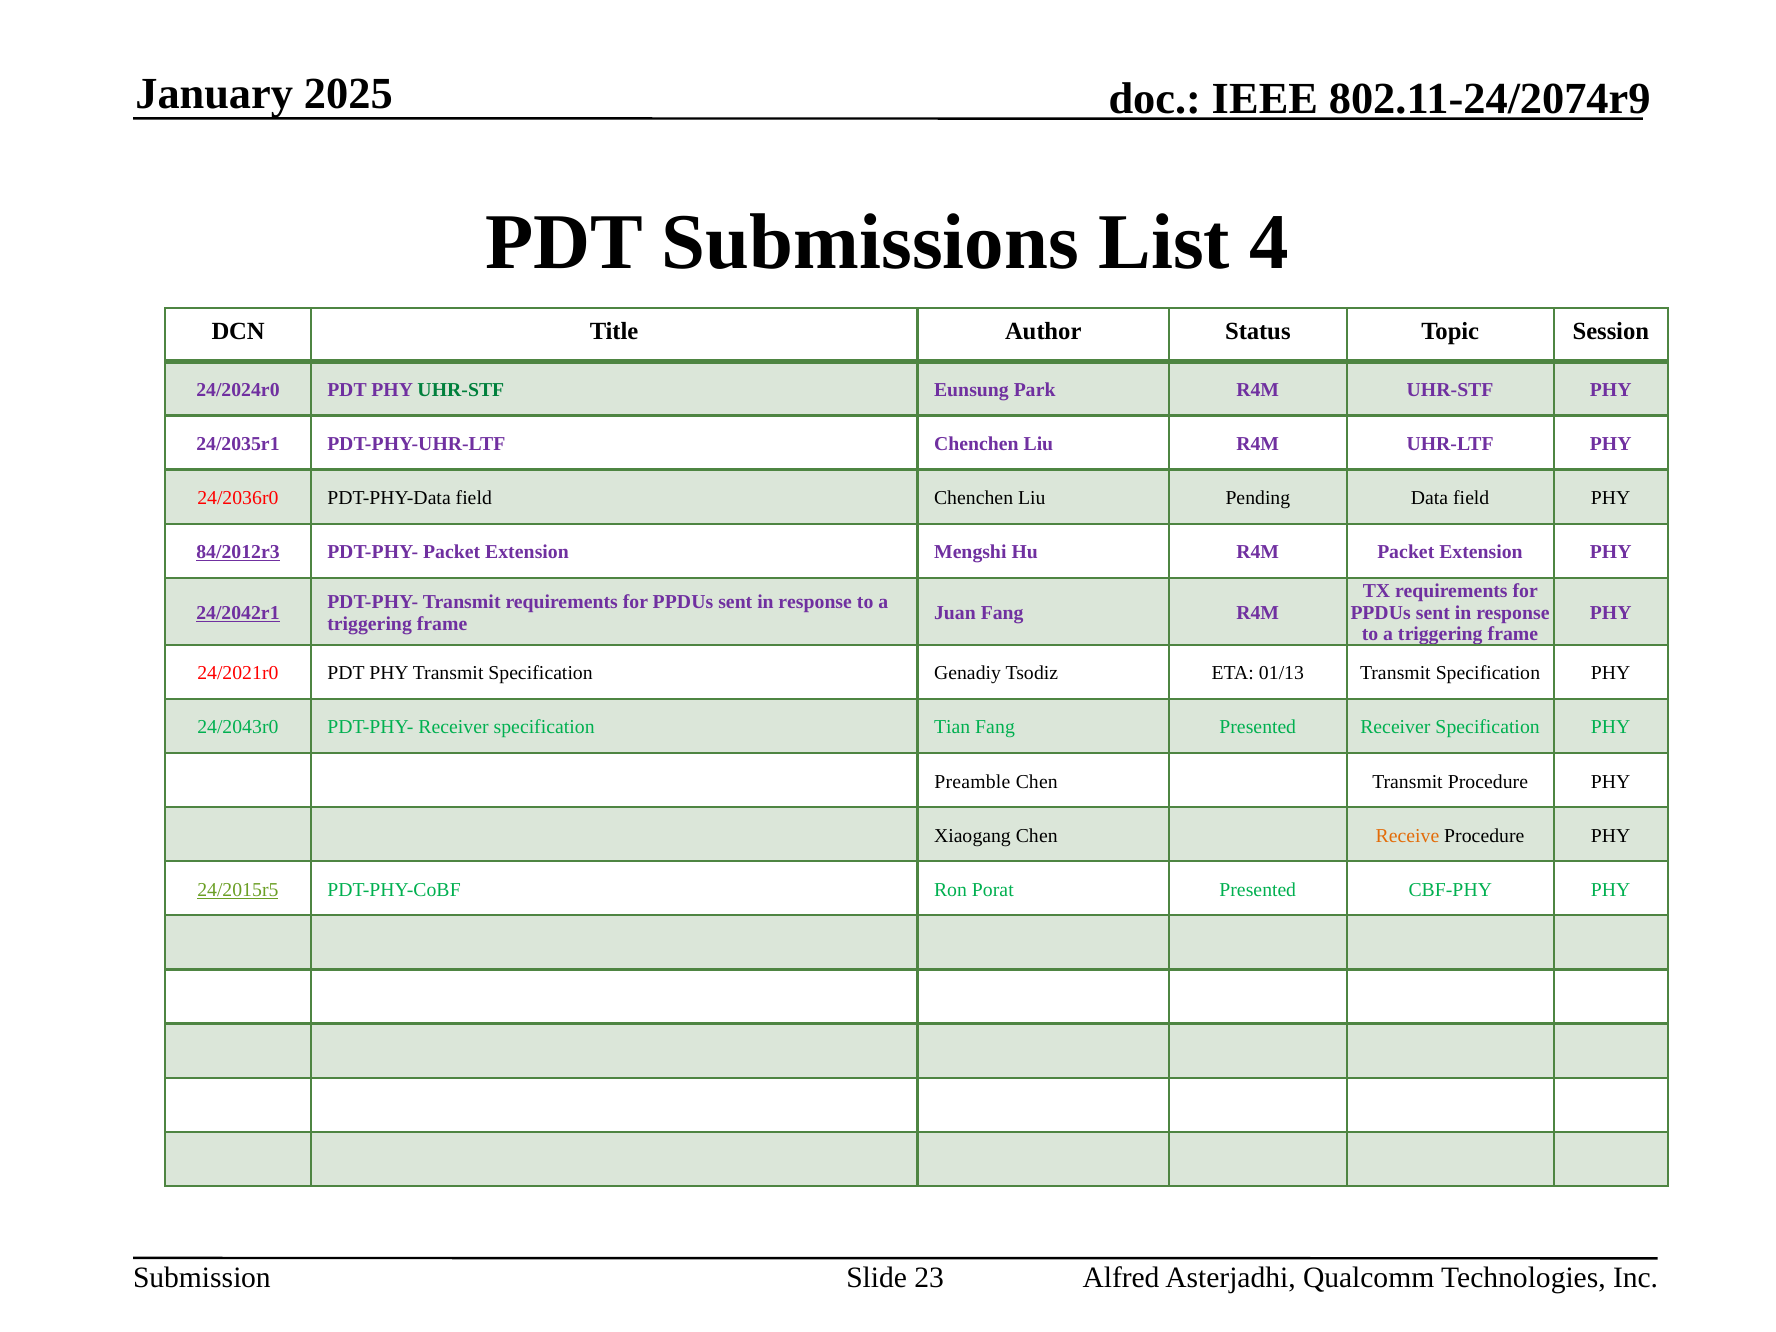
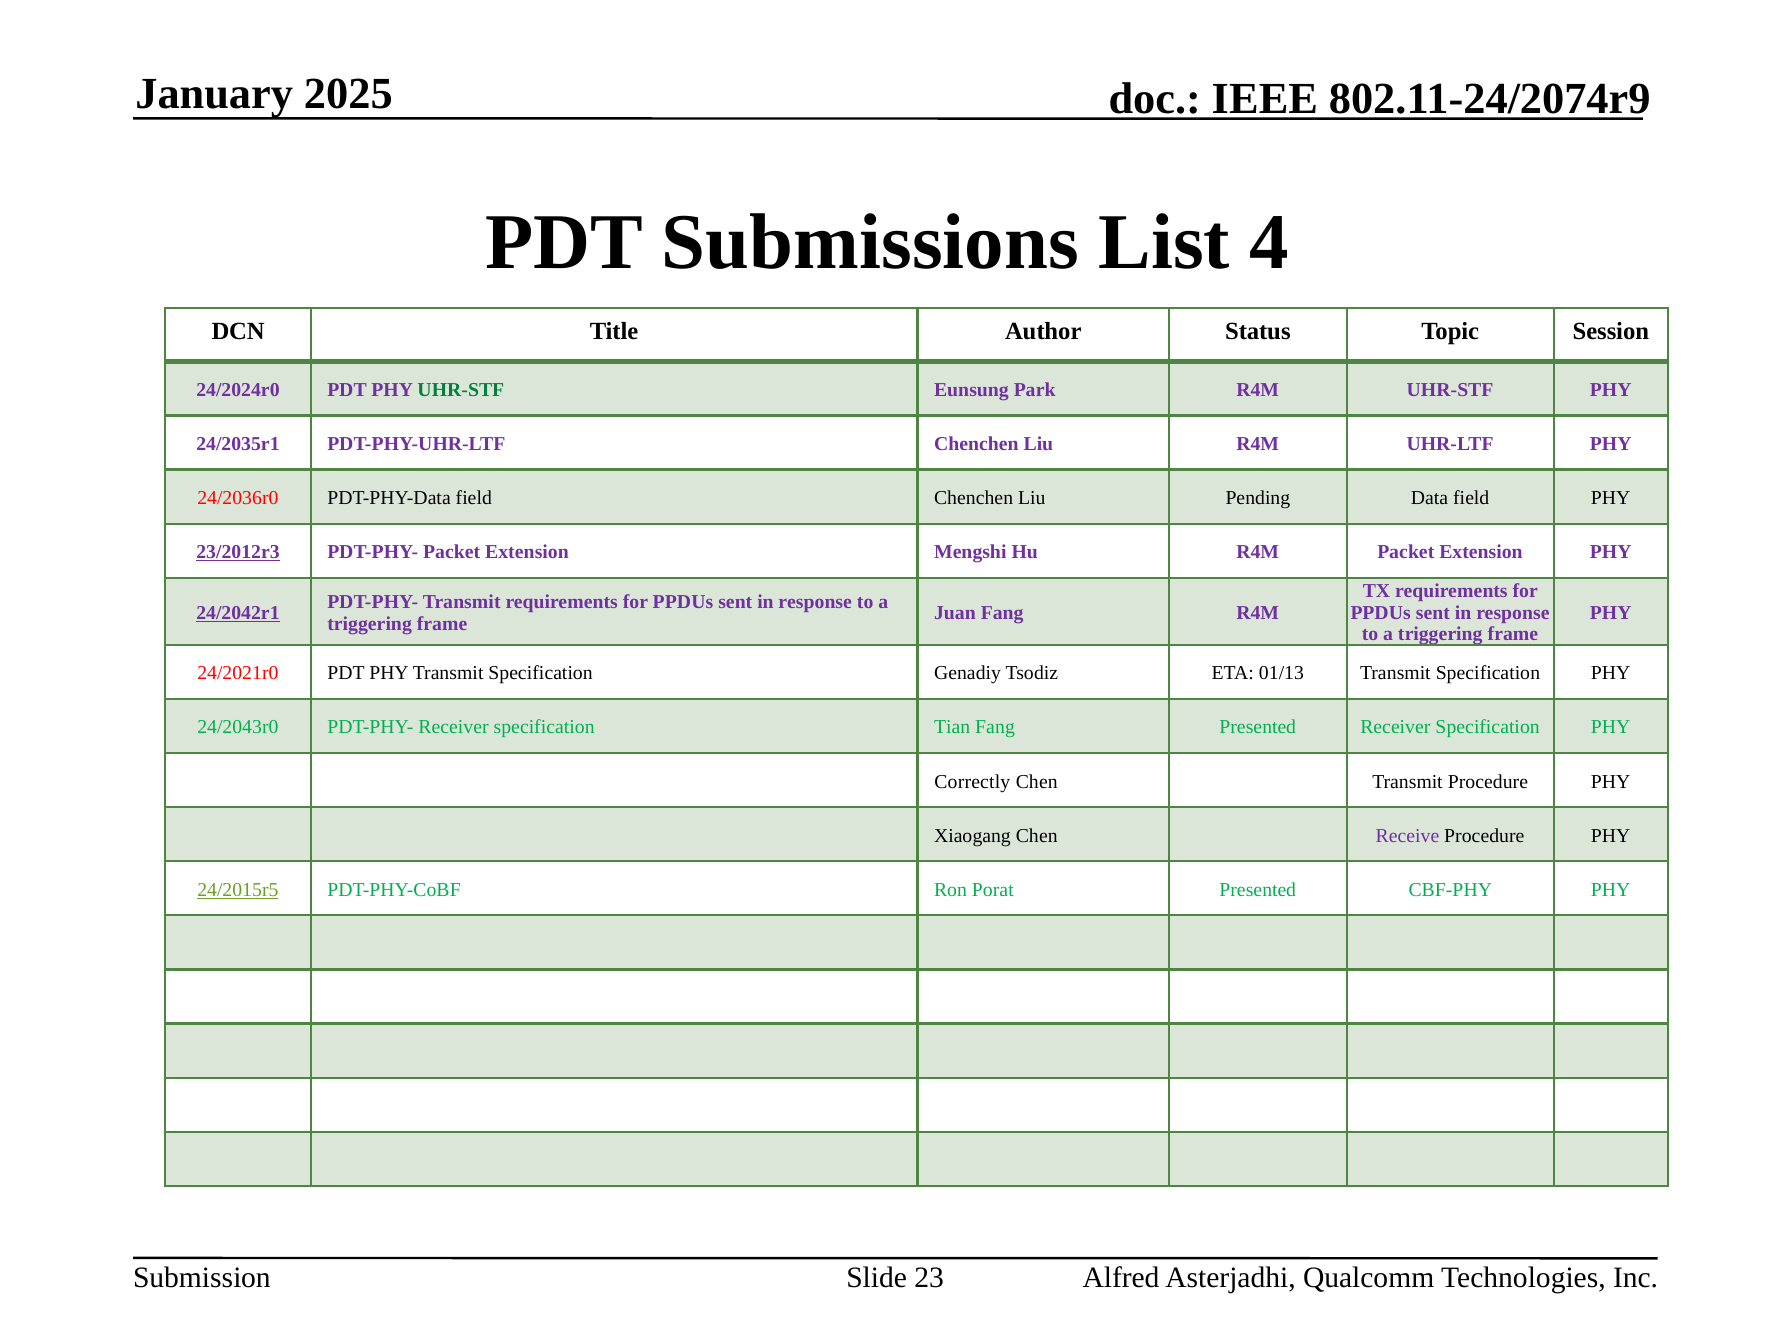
84/2012r3: 84/2012r3 -> 23/2012r3 (238, 552)
Preamble: Preamble -> Correctly (972, 782)
Receive colour: orange -> purple (1408, 836)
